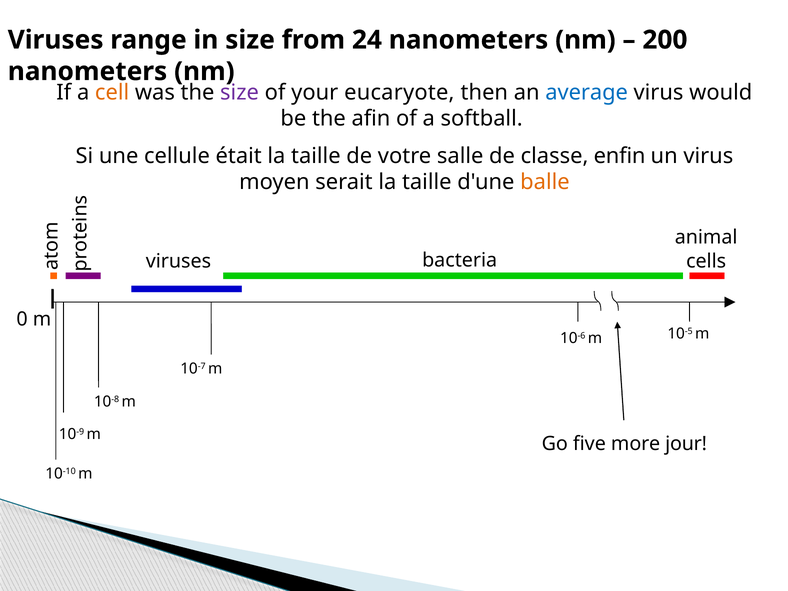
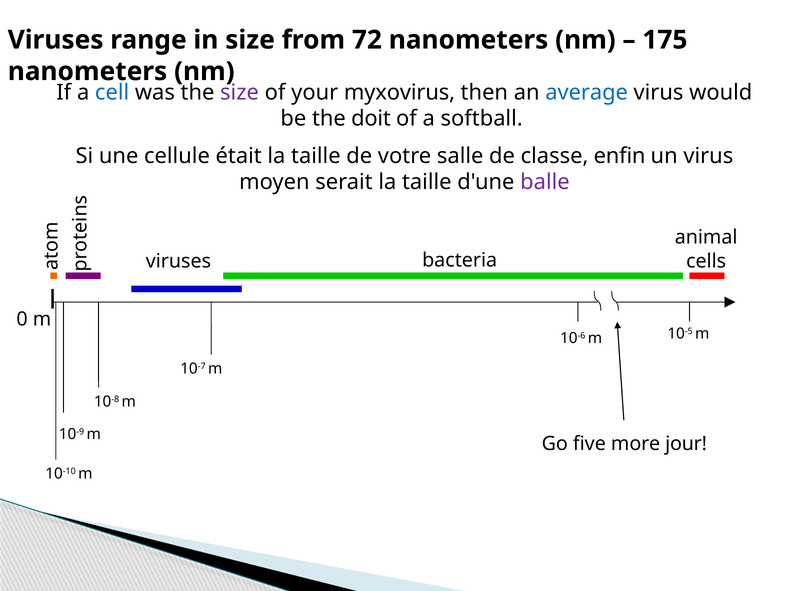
24: 24 -> 72 (367, 40)
200: 200 -> 175 (665, 40)
cell colour: orange -> blue (112, 92)
eucaryote: eucaryote -> myxovirus (399, 92)
afin: afin -> doit (371, 119)
balle colour: orange -> purple (545, 182)
